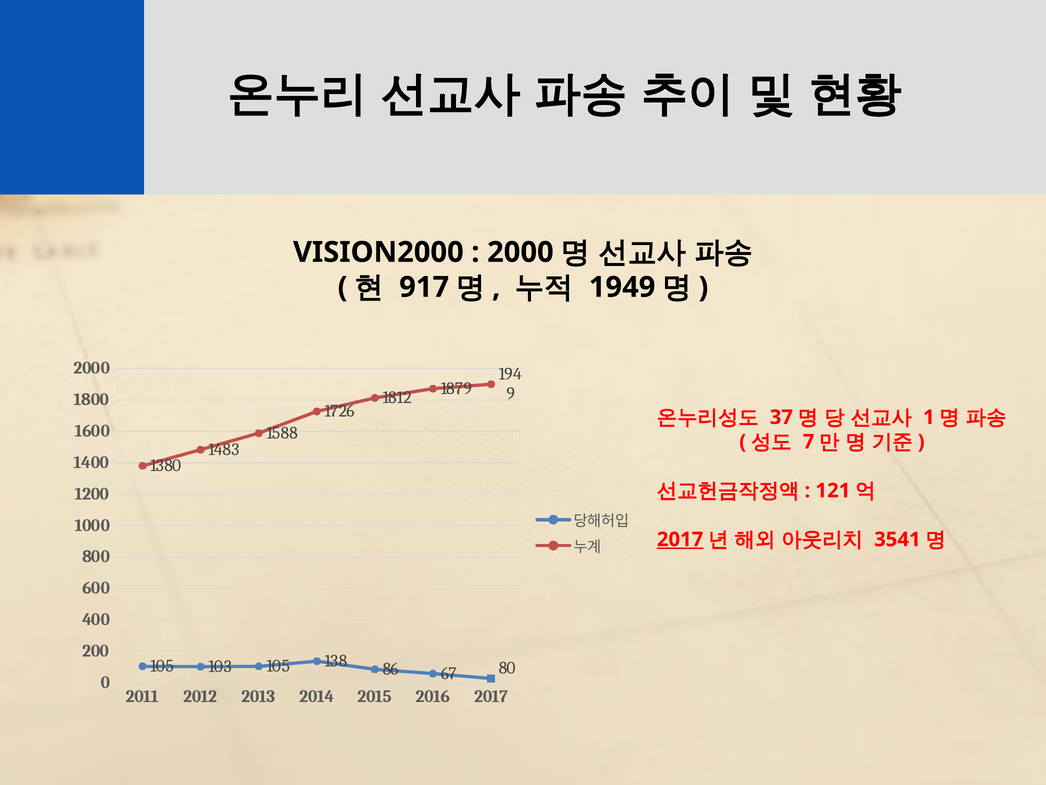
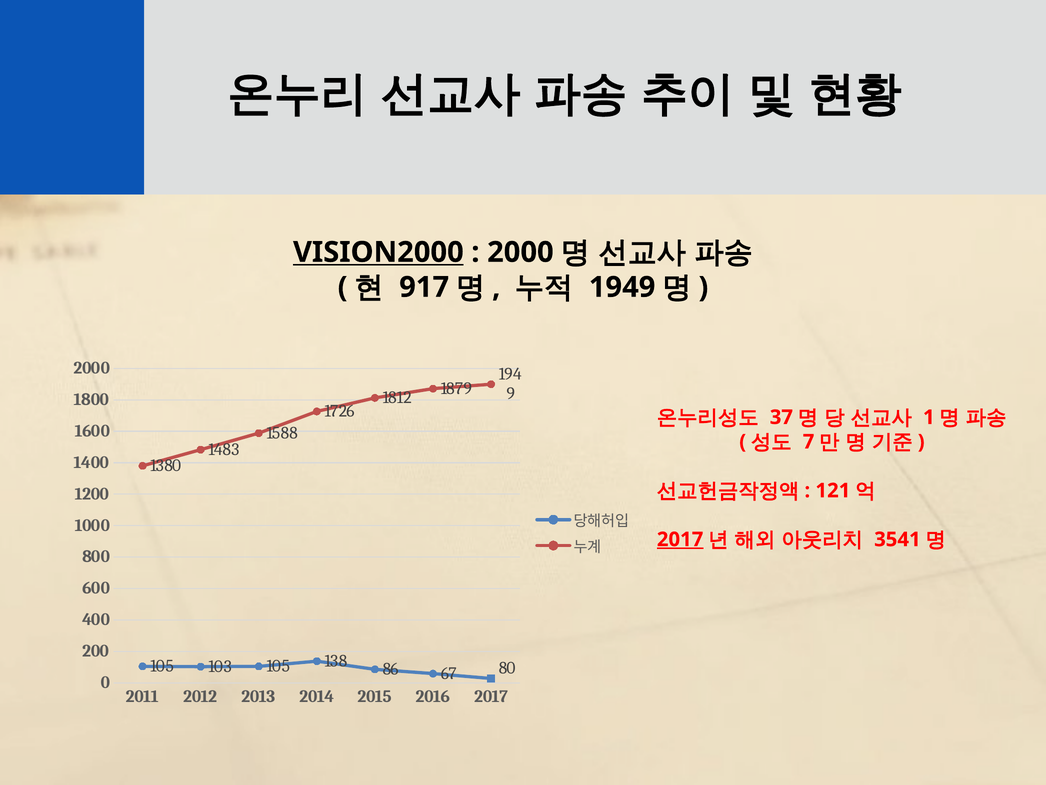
VISION2000 underline: none -> present (378, 252)
